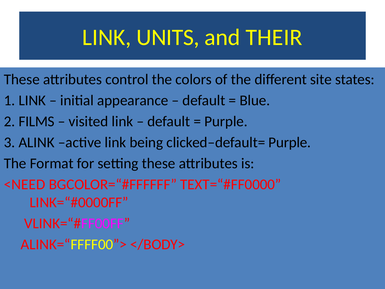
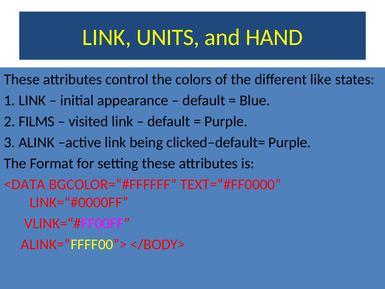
THEIR: THEIR -> HAND (274, 37)
site: site -> like (321, 79)
<NEED: <NEED -> <DATA (25, 184)
